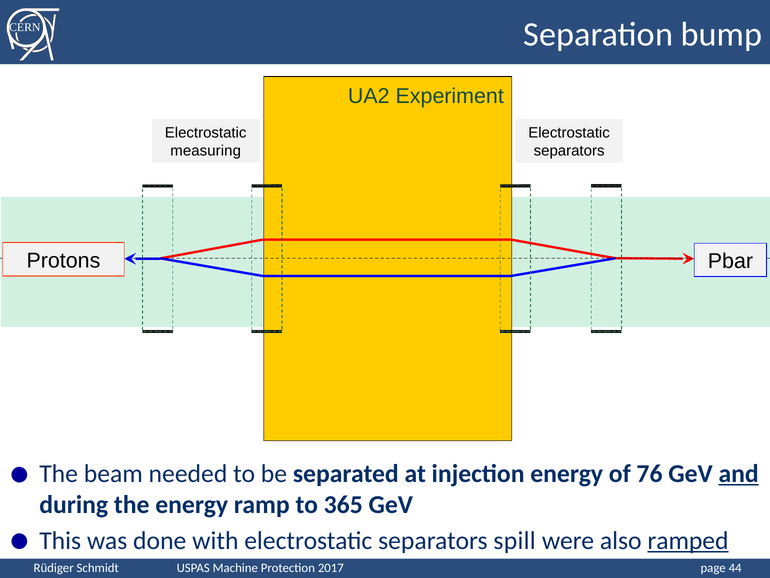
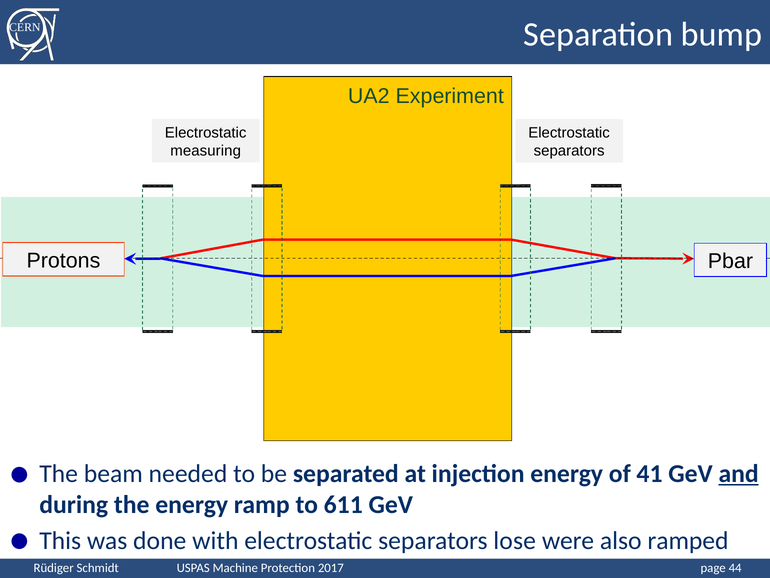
76: 76 -> 41 (650, 474)
365: 365 -> 611 (343, 504)
spill: spill -> lose (515, 540)
ramped underline: present -> none (688, 540)
